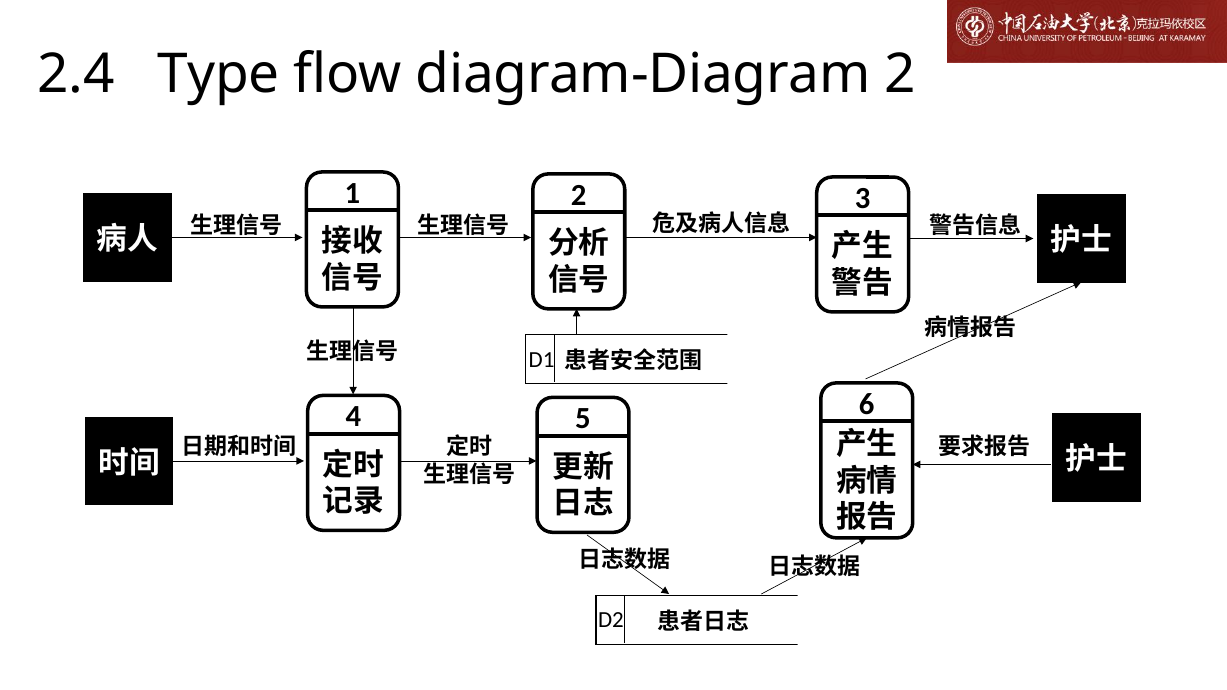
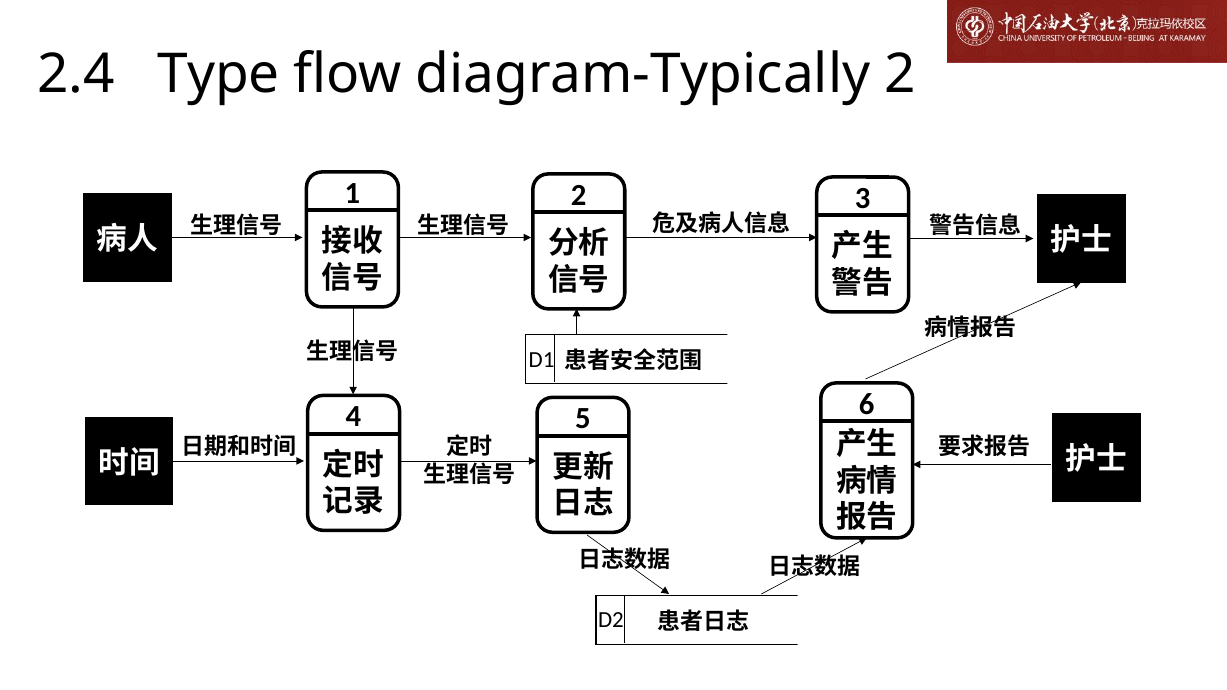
diagram-Diagram: diagram-Diagram -> diagram-Typically (643, 74)
